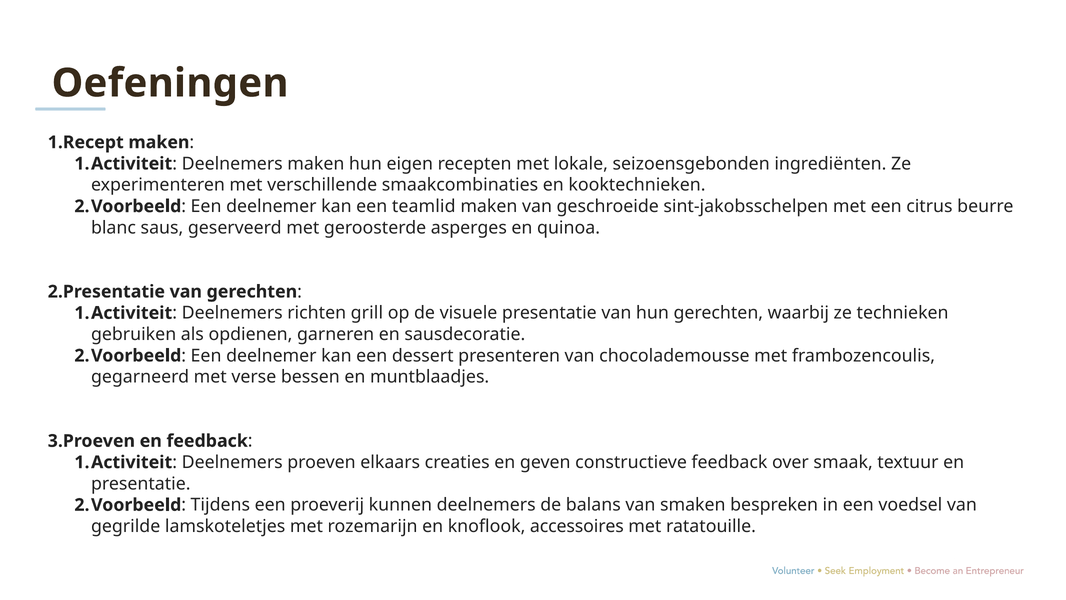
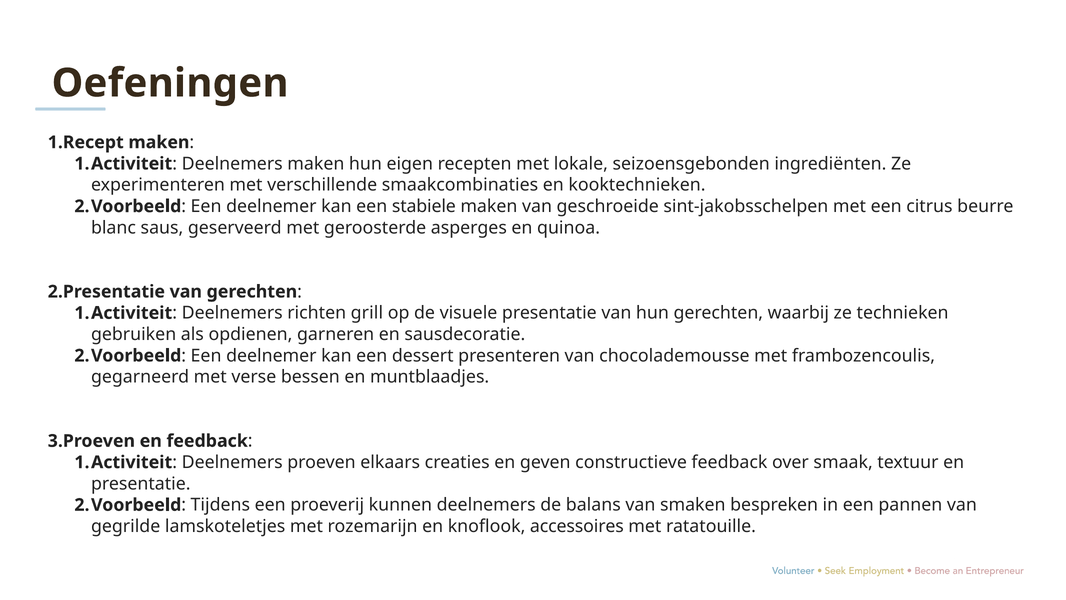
teamlid: teamlid -> stabiele (424, 206)
voedsel: voedsel -> pannen (910, 505)
